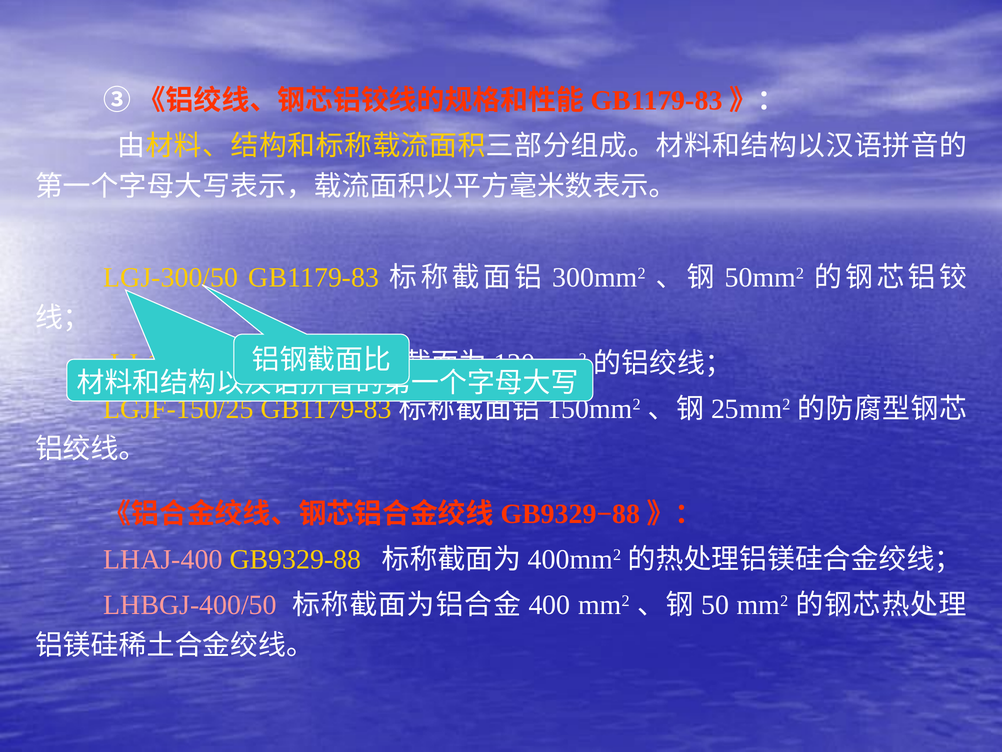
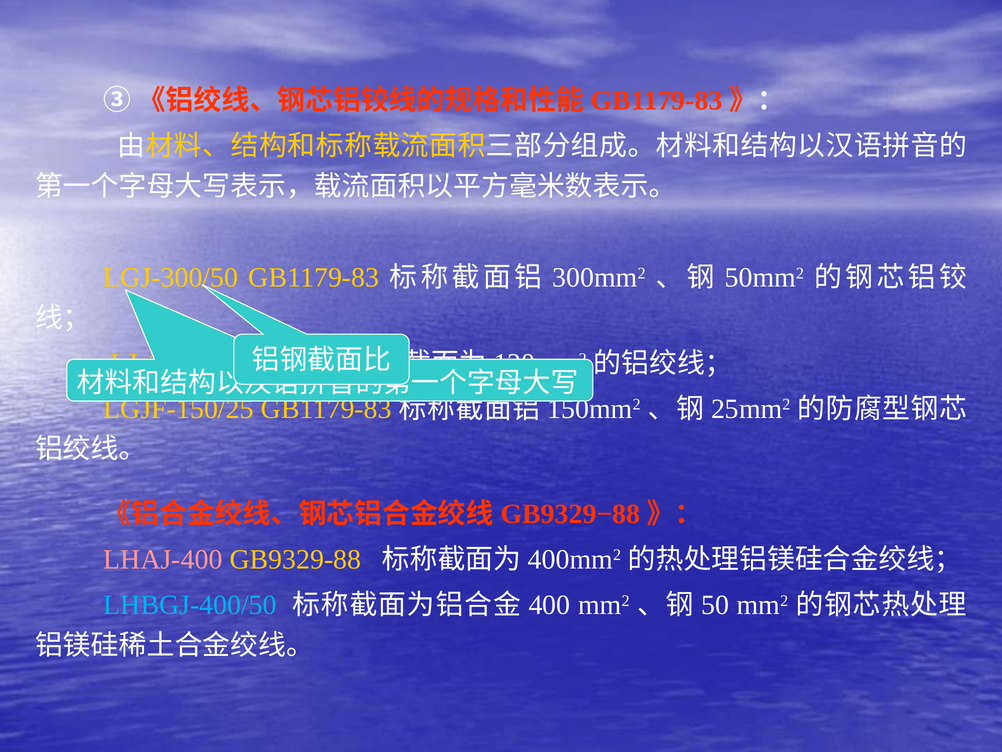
LHBGJ-400/50 colour: pink -> light blue (190, 605)
